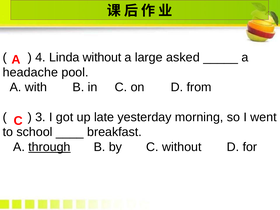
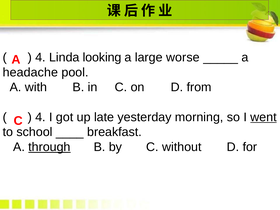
Linda without: without -> looking (102, 57)
asked: asked -> worse (183, 57)
3: 3 -> 4 (40, 117)
went underline: none -> present (264, 117)
